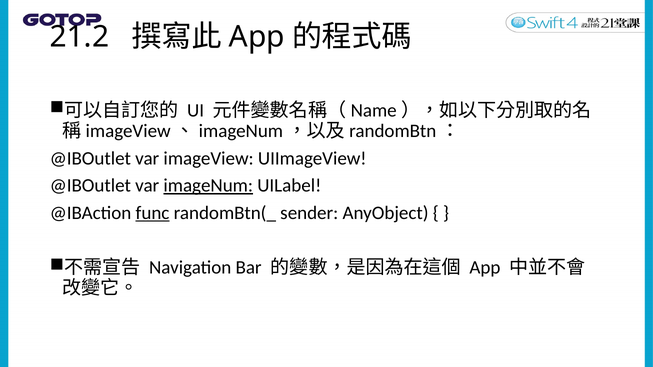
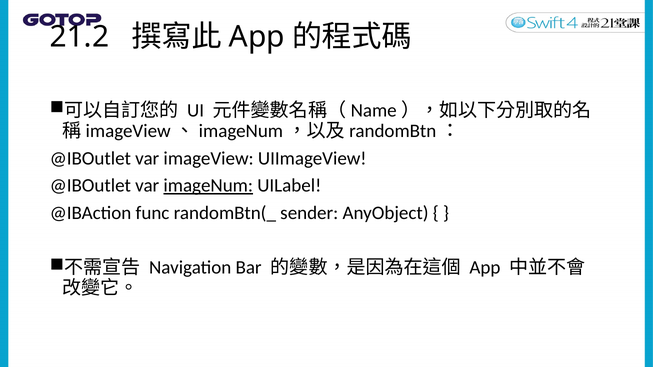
func underline: present -> none (152, 213)
